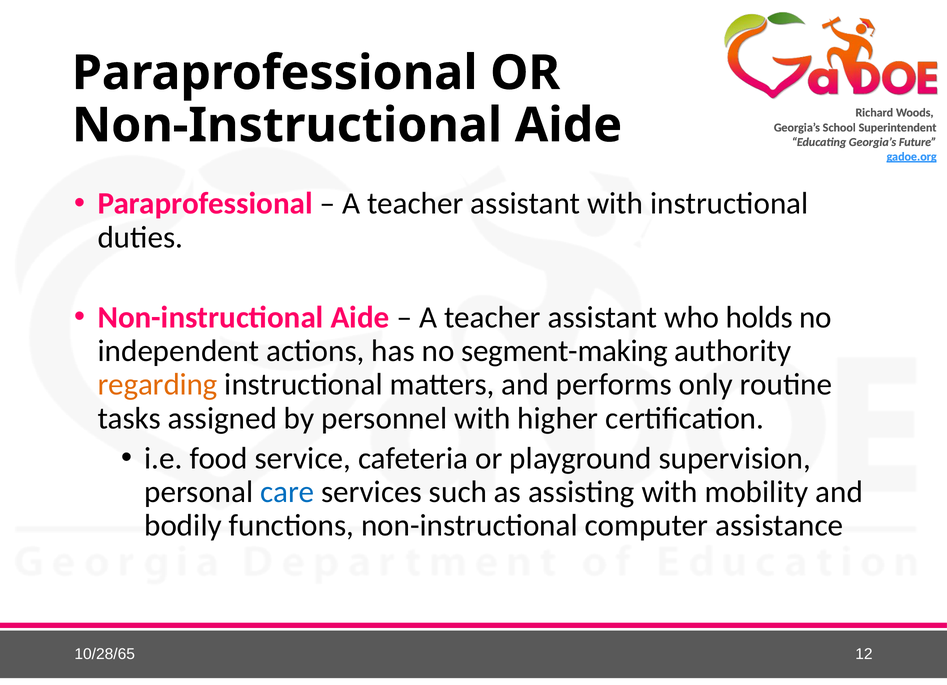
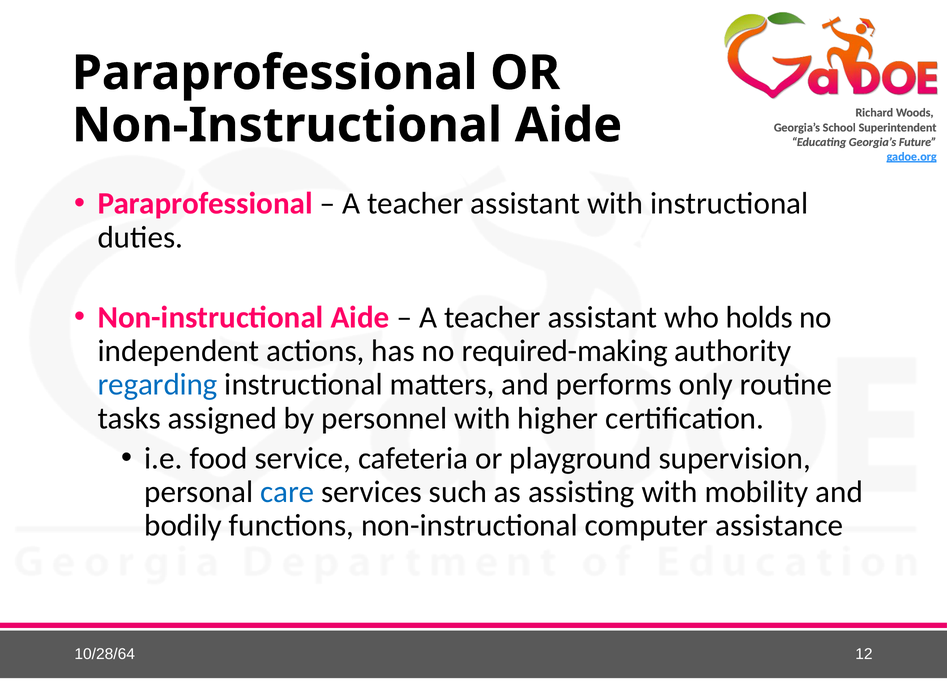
segment-making: segment-making -> required-making (565, 351)
regarding colour: orange -> blue (158, 385)
10/28/65: 10/28/65 -> 10/28/64 (105, 654)
